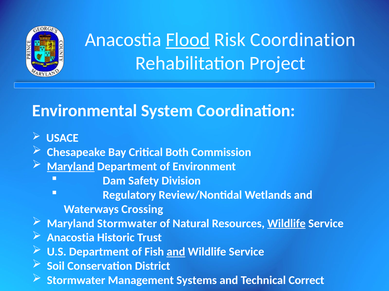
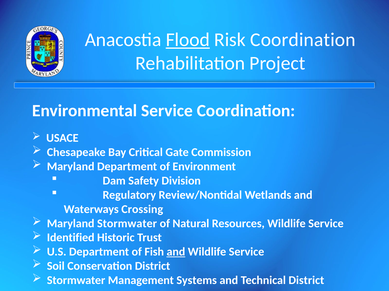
Environmental System: System -> Service (167, 111)
Both: Both -> Gate (177, 153)
Maryland underline: present -> none (71, 167)
Wildlife underline: present -> none (286, 224)
Anacostia: Anacostia -> Identified (71, 238)
Technical Correct: Correct -> District (306, 281)
